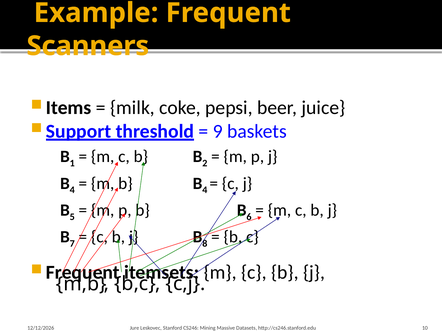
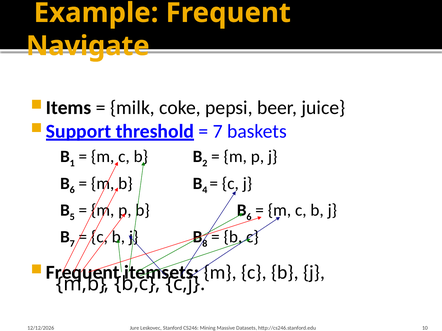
Scanners: Scanners -> Navigate (88, 46)
9: 9 -> 7 (218, 131)
4: 4 -> 6 (72, 190)
